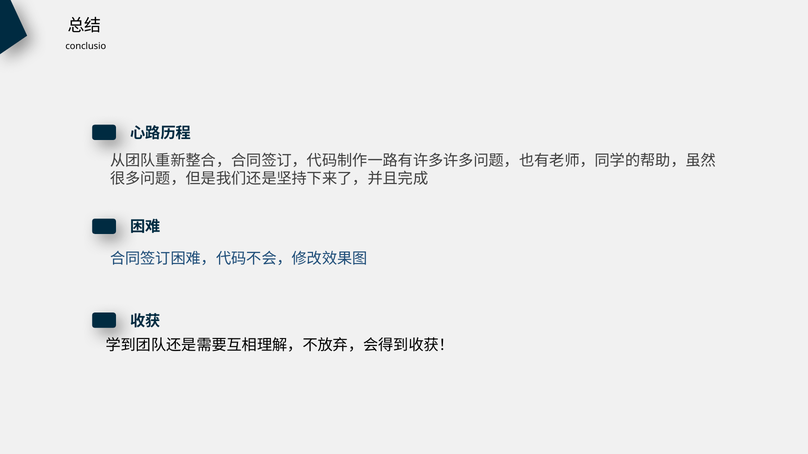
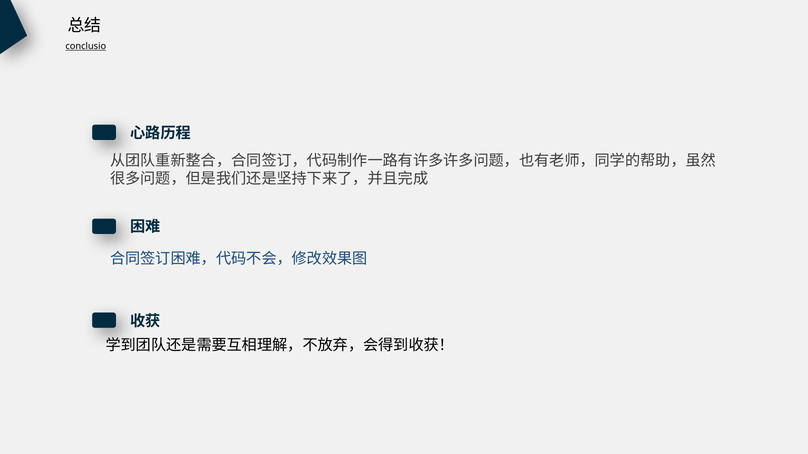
conclusio underline: none -> present (86, 46)
